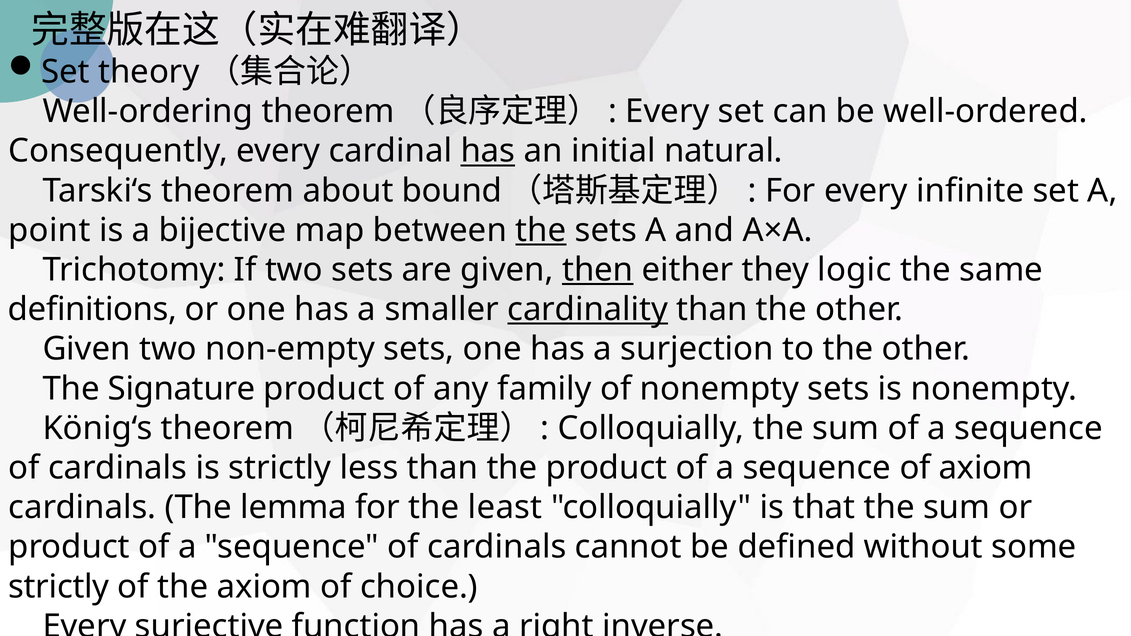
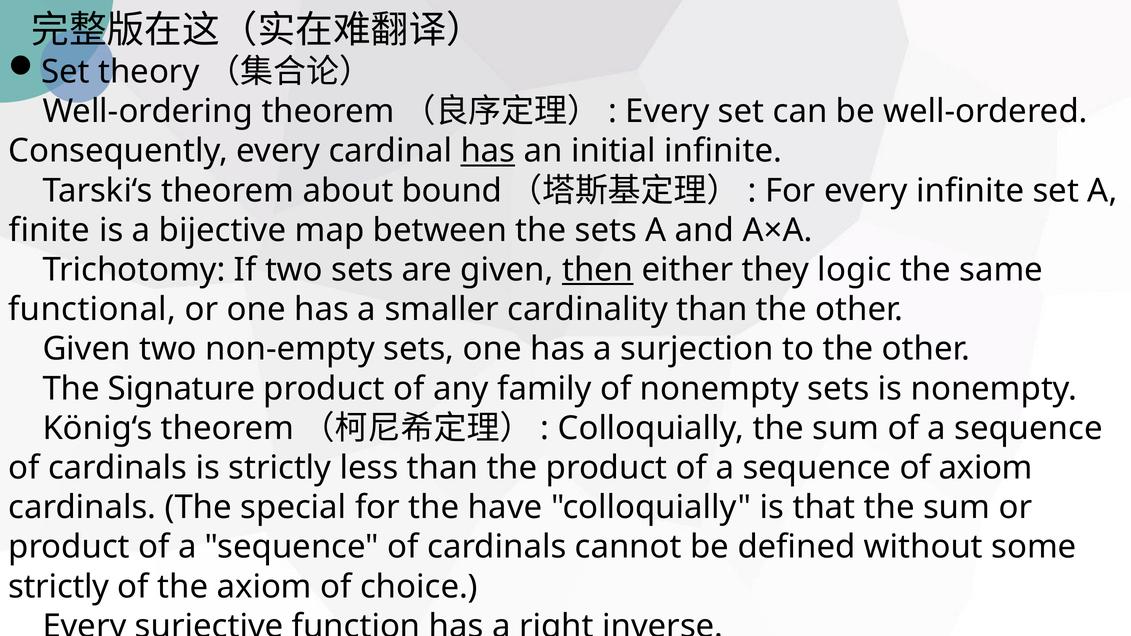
initial natural: natural -> infinite (723, 151)
point: point -> finite (49, 230)
the underline: present -> none (541, 230)
definitions: definitions -> functional (92, 310)
cardinality underline: present -> none (588, 310)
lemma: lemma -> special (293, 508)
least: least -> have (505, 508)
